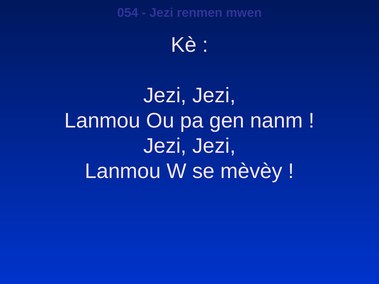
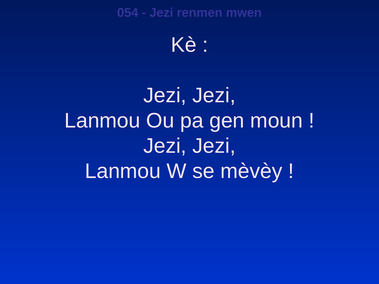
nanm: nanm -> moun (277, 121)
